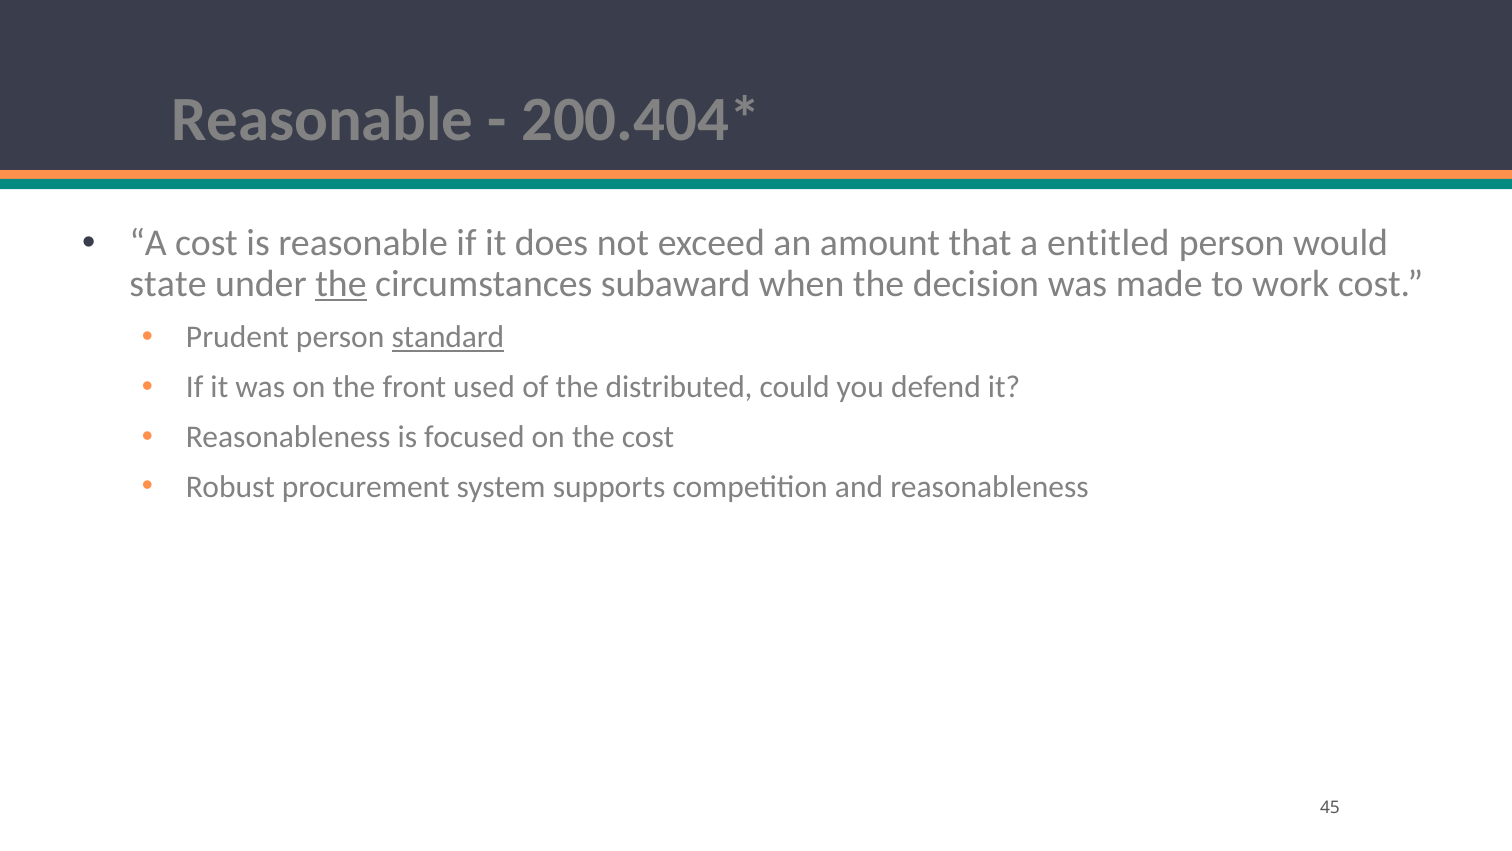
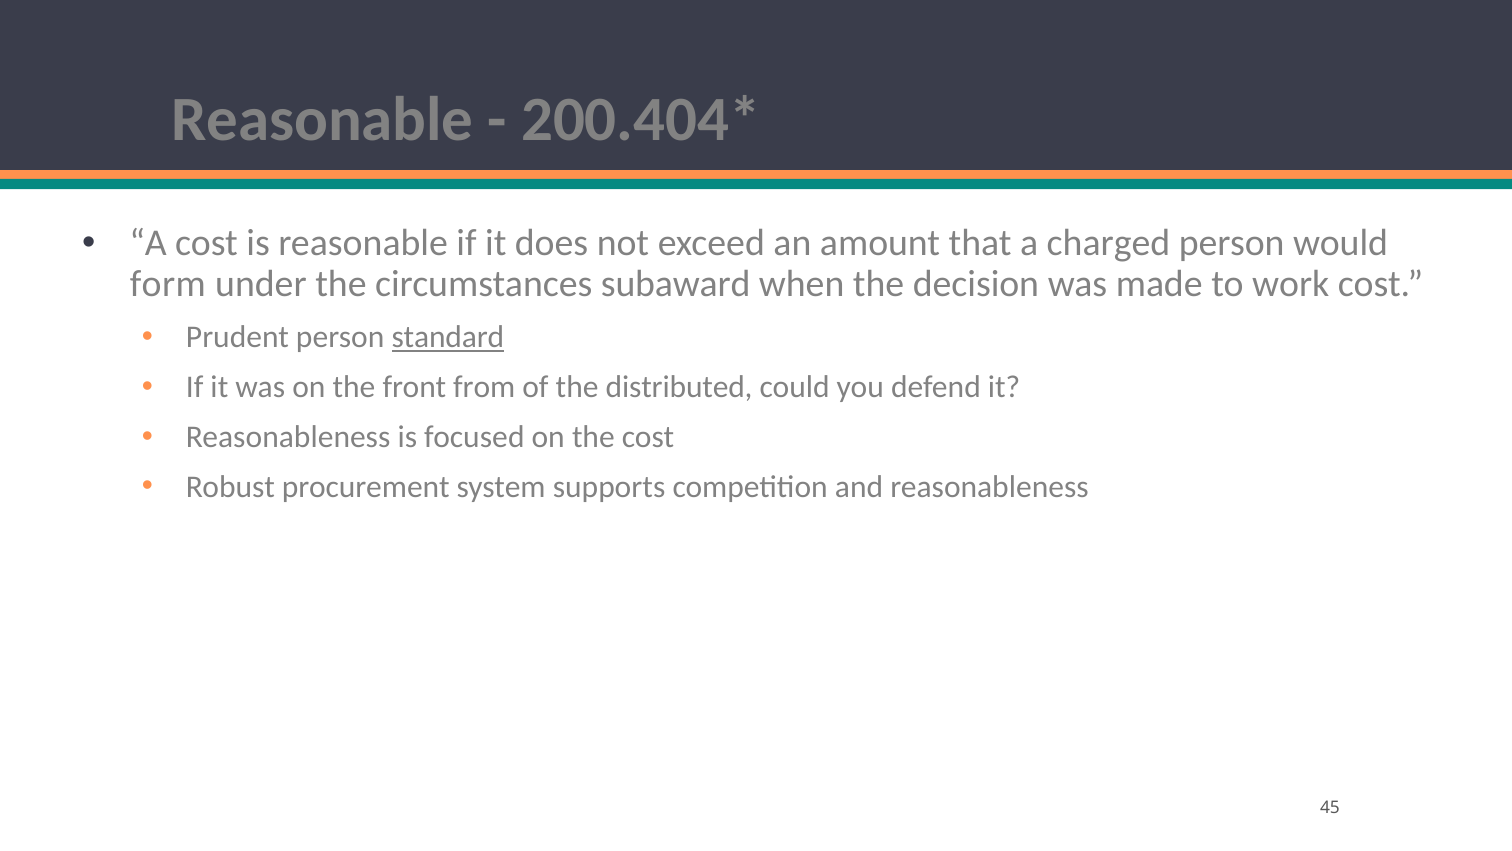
entitled: entitled -> charged (1108, 243)
state: state -> form (168, 284)
the underline: present -> none (341, 284)
used: used -> from (484, 387)
